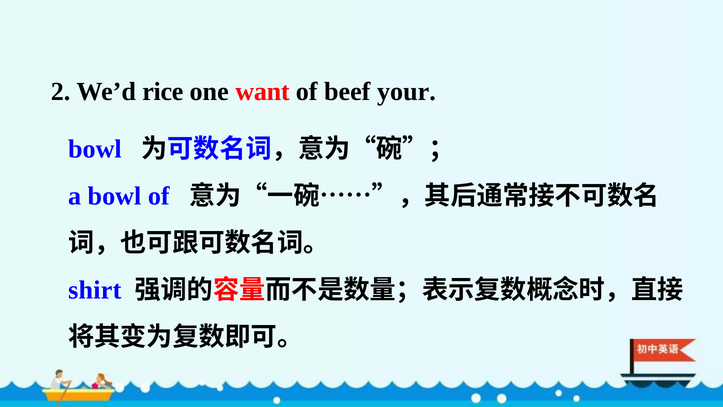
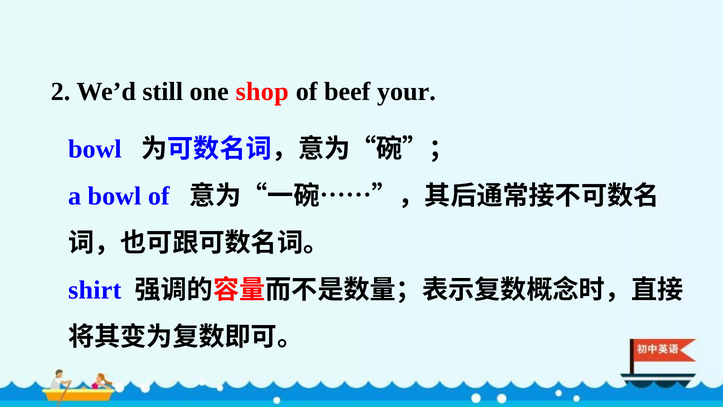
rice: rice -> still (163, 92)
want: want -> shop (262, 92)
